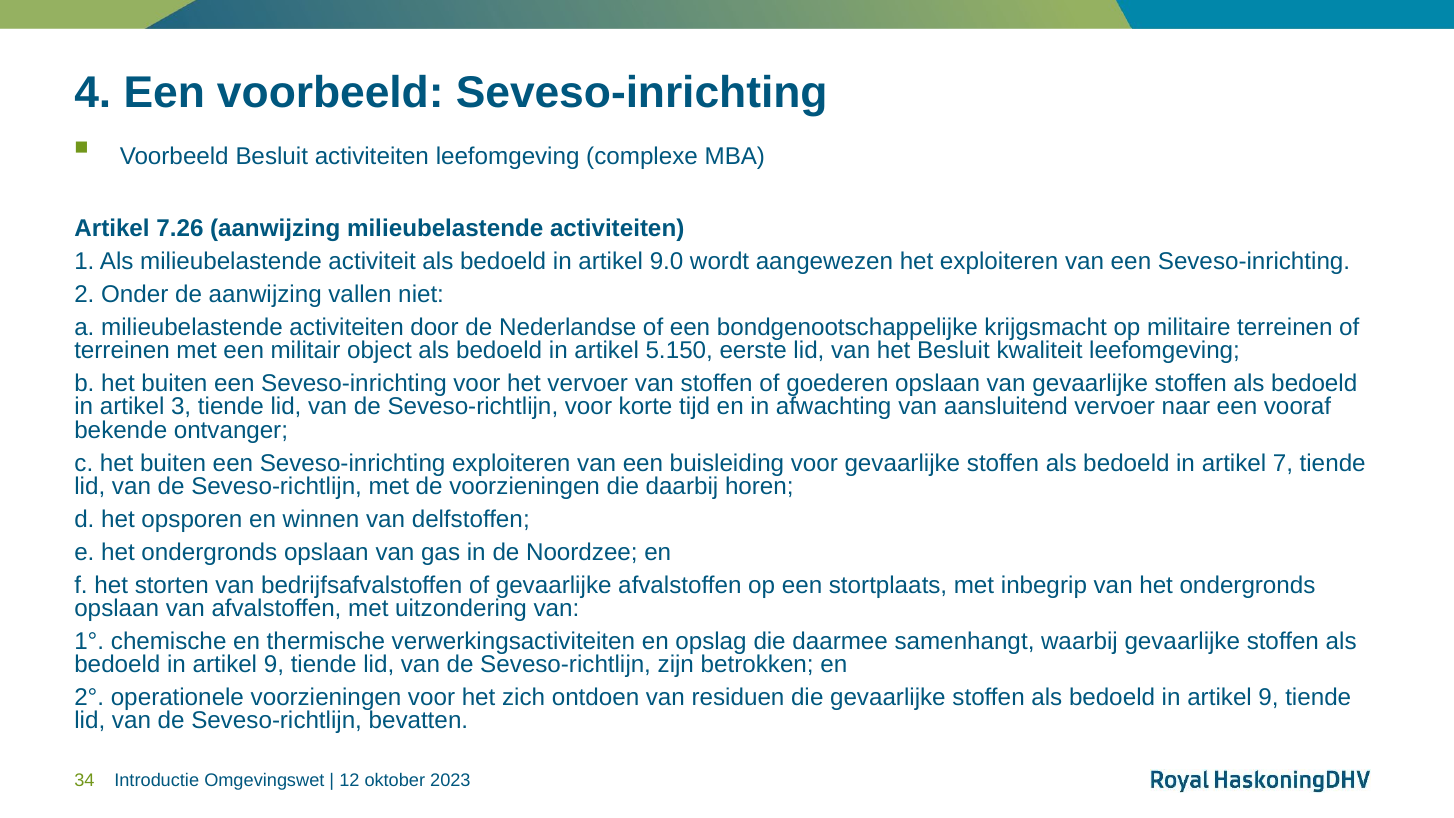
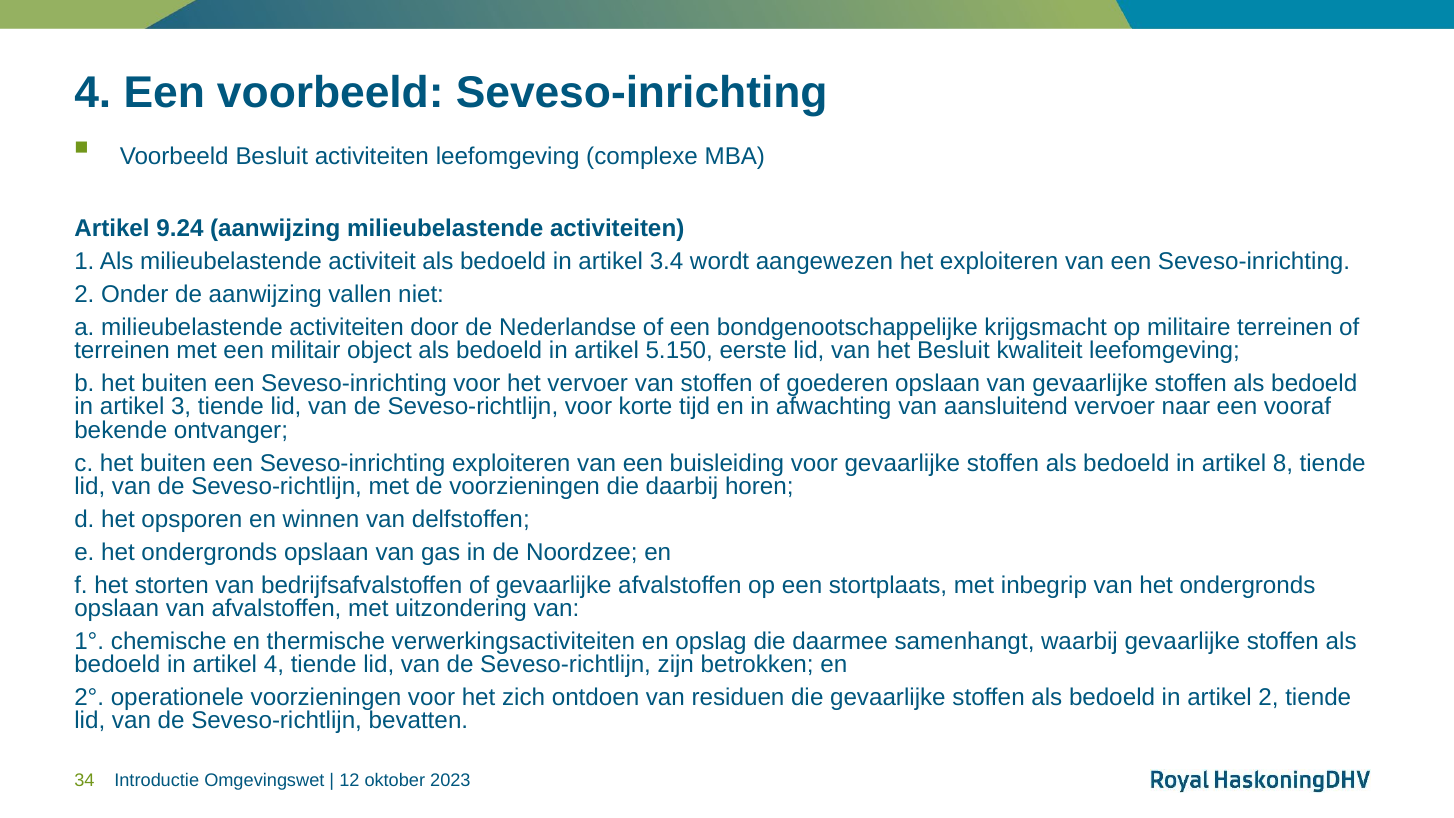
7.26: 7.26 -> 9.24 (180, 229)
9.0: 9.0 -> 3.4 (667, 262)
7: 7 -> 8 (1283, 463)
9: 9 -> 4 (274, 664)
9: 9 -> 2 (1268, 697)
